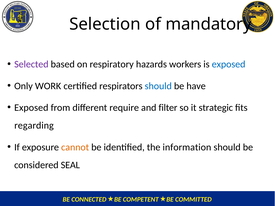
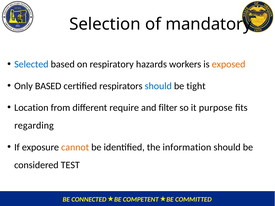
Selected colour: purple -> blue (31, 64)
exposed colour: blue -> orange (229, 64)
Only WORK: WORK -> BASED (48, 86)
have: have -> tight (196, 86)
Exposed: Exposed -> Location (31, 108)
strategic: strategic -> purpose (216, 108)
SEAL: SEAL -> TEST (70, 165)
